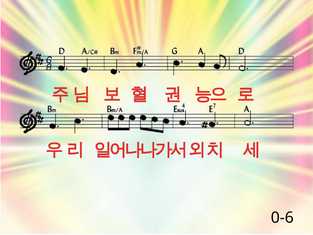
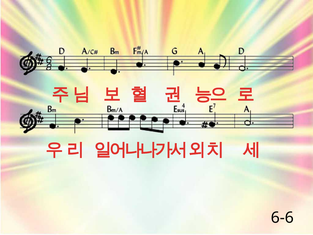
0-6: 0-6 -> 6-6 (282, 217)
